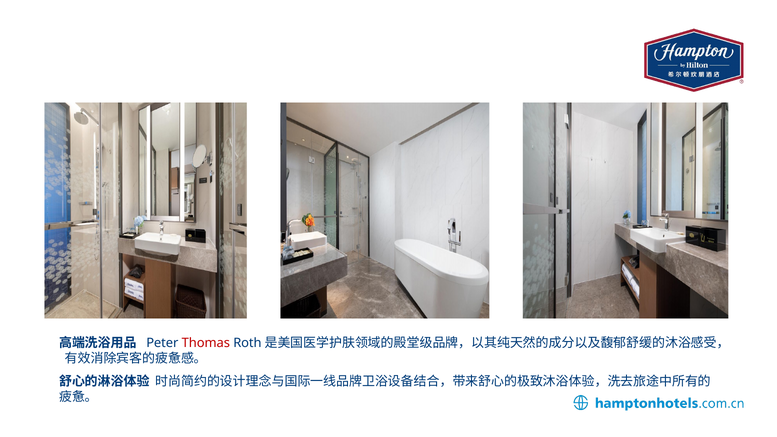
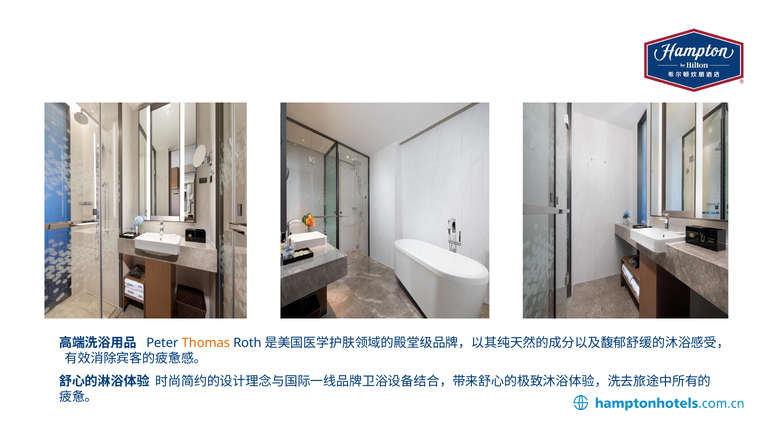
Thomas colour: red -> orange (206, 343)
